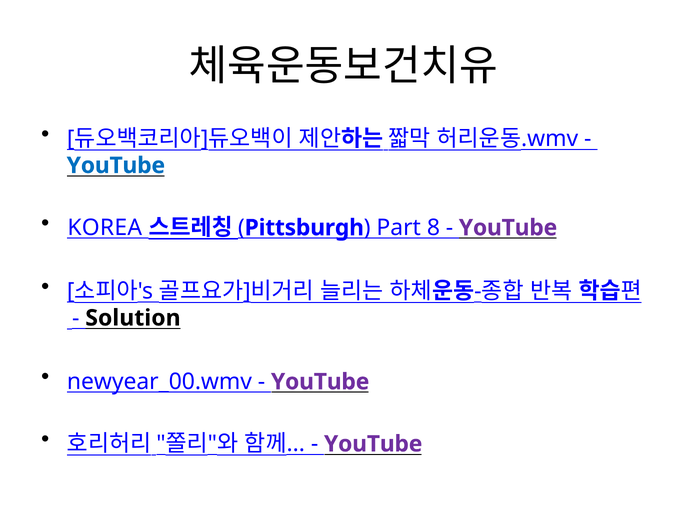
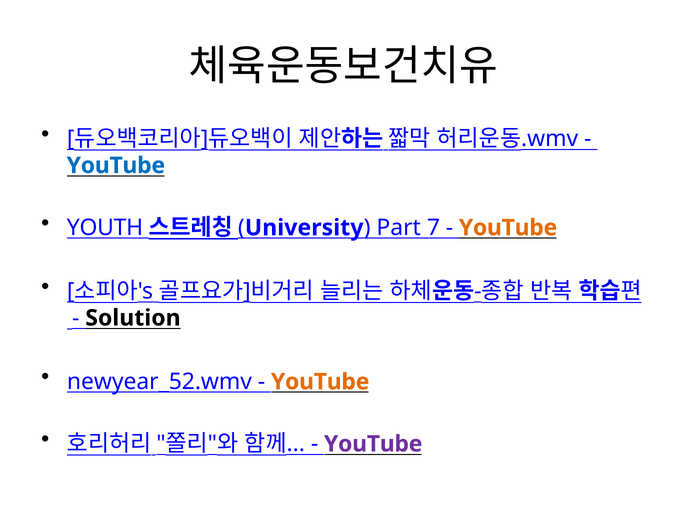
KOREA: KOREA -> YOUTH (105, 228)
Pittsburgh: Pittsburgh -> University (304, 228)
8: 8 -> 7 (433, 228)
YouTube colour: purple -> orange (508, 228)
newyear_00.wmv: newyear_00.wmv -> newyear_52.wmv (159, 382)
YouTube colour: purple -> orange (320, 382)
